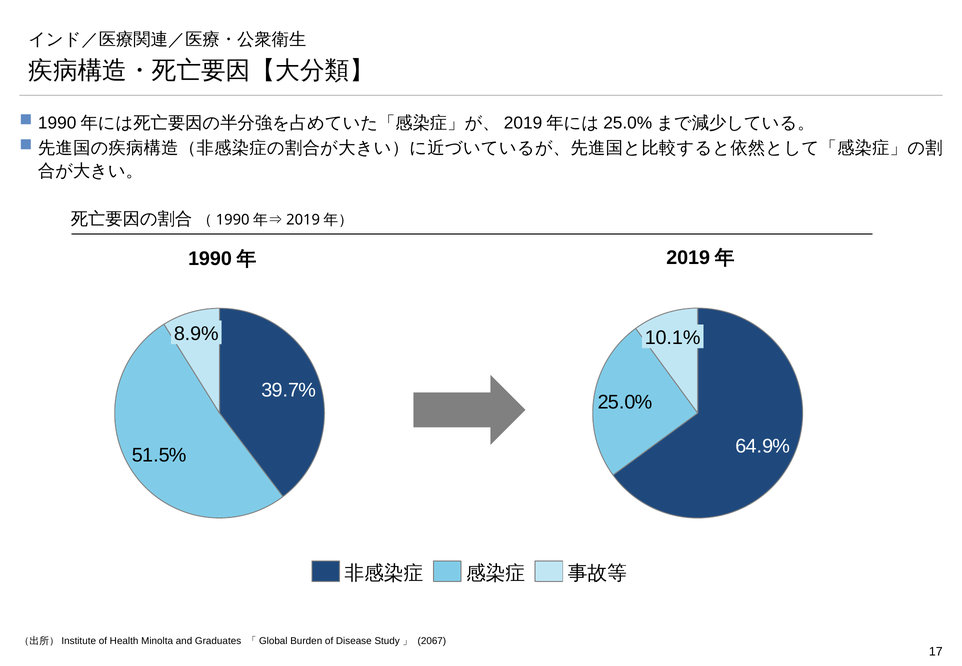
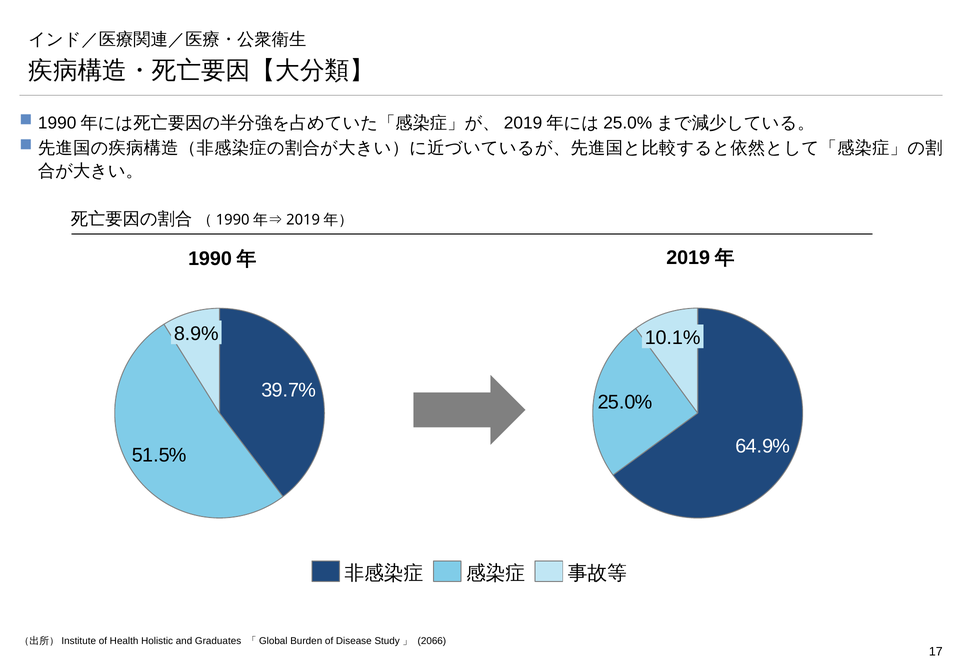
Minolta: Minolta -> Holistic (157, 641)
2067: 2067 -> 2066 (432, 641)
